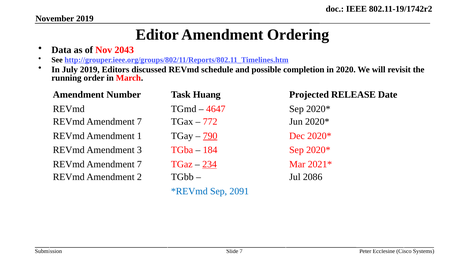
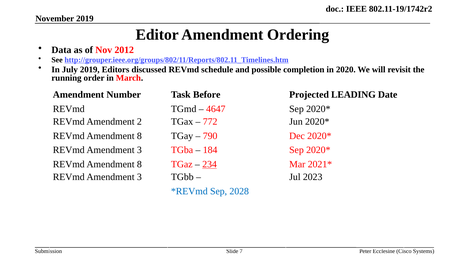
2043: 2043 -> 2012 (124, 50)
Huang: Huang -> Before (207, 94)
RELEASE: RELEASE -> LEADING (353, 94)
7: 7 -> 2 (139, 121)
1: 1 -> 8 (139, 136)
790 underline: present -> none (210, 136)
7: 7 -> 8 (139, 164)
2: 2 -> 3 (139, 177)
2086: 2086 -> 2023 (313, 177)
2091: 2091 -> 2028 (239, 191)
